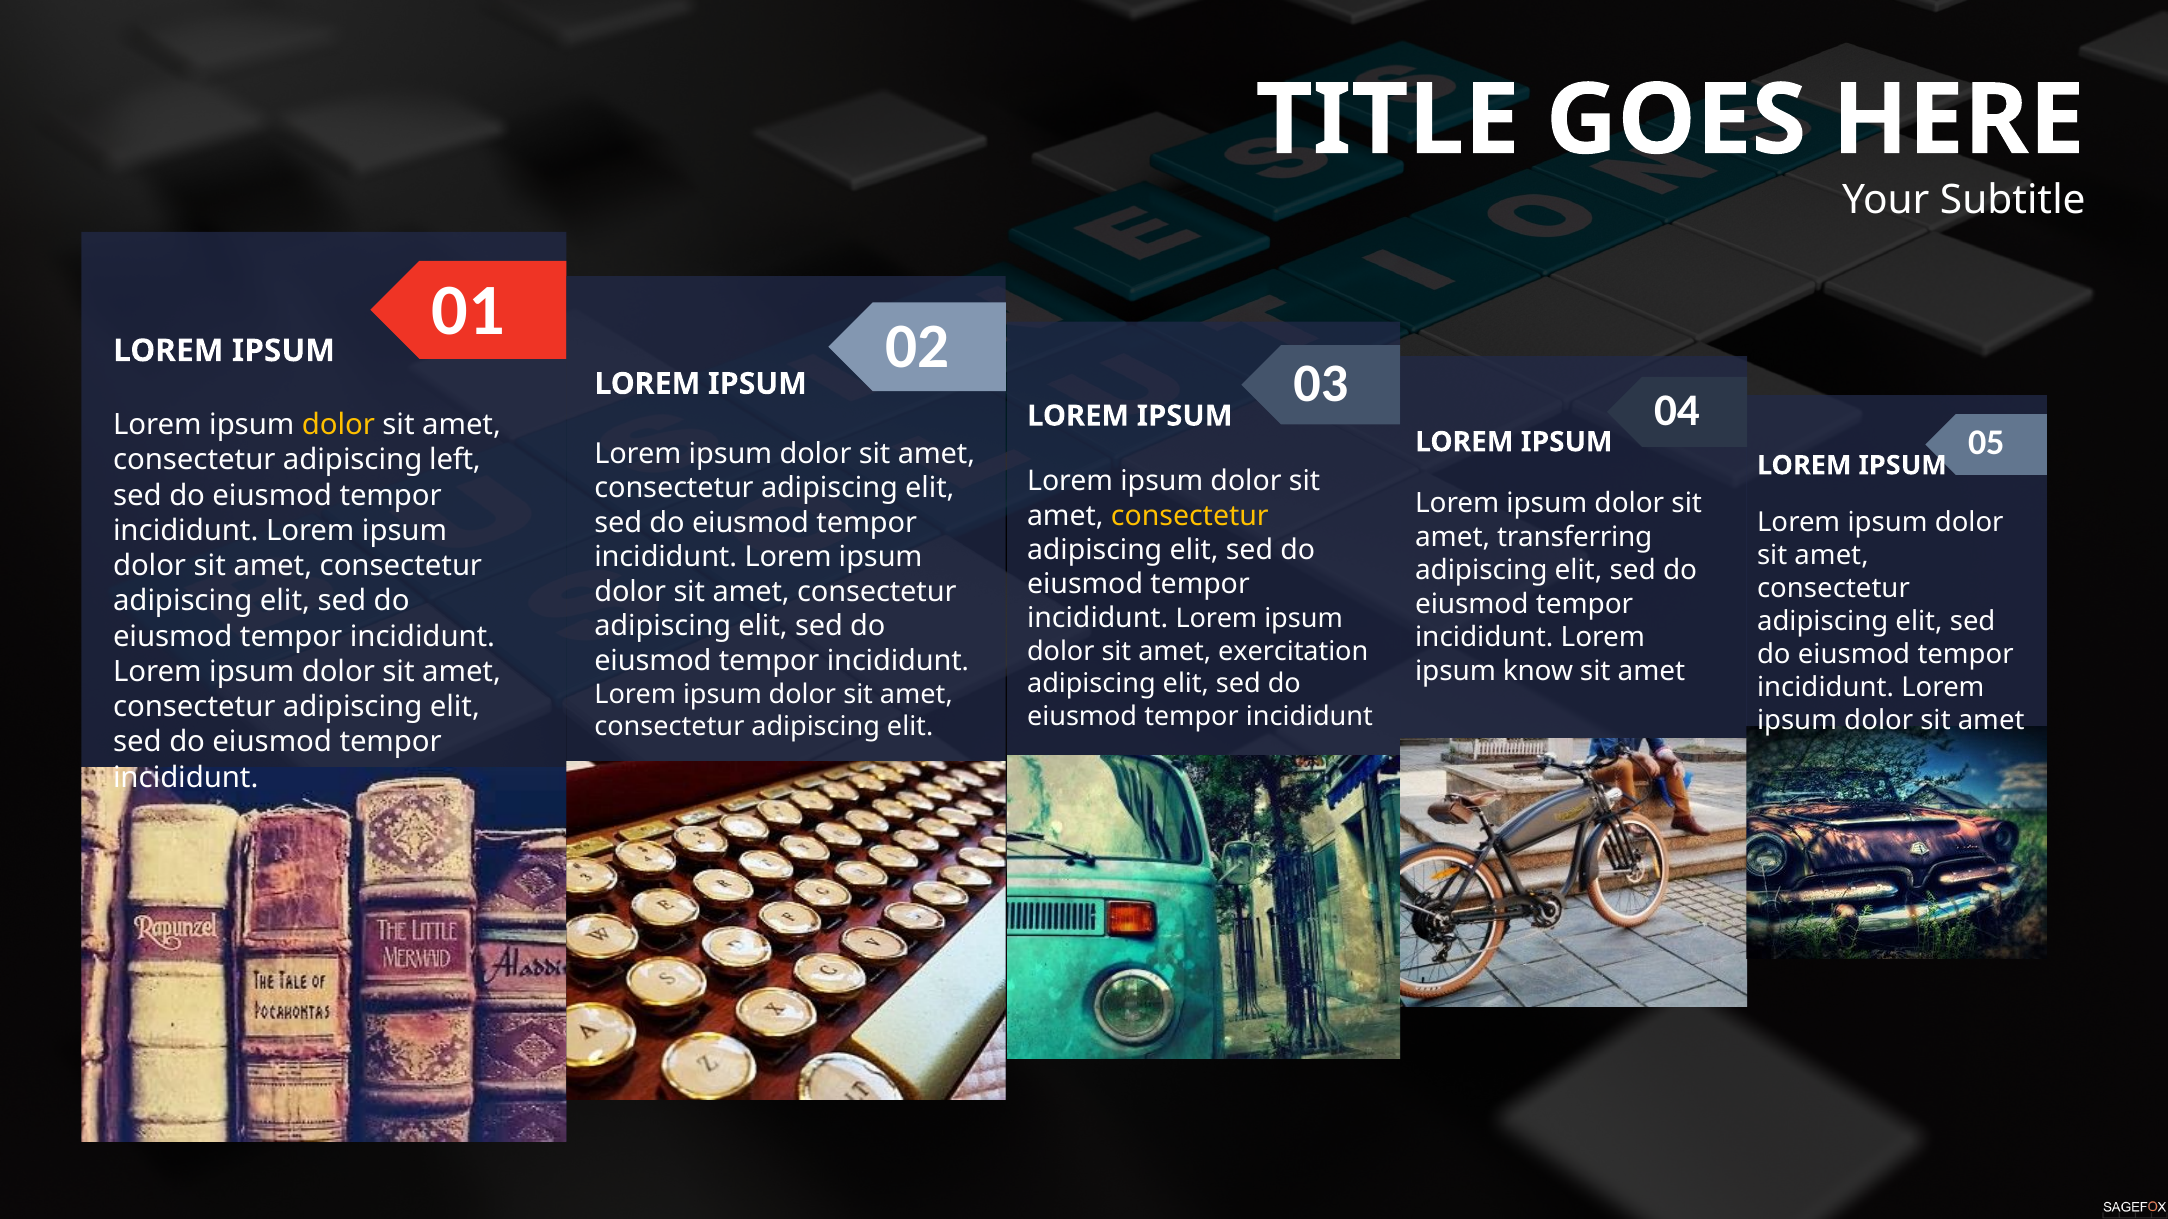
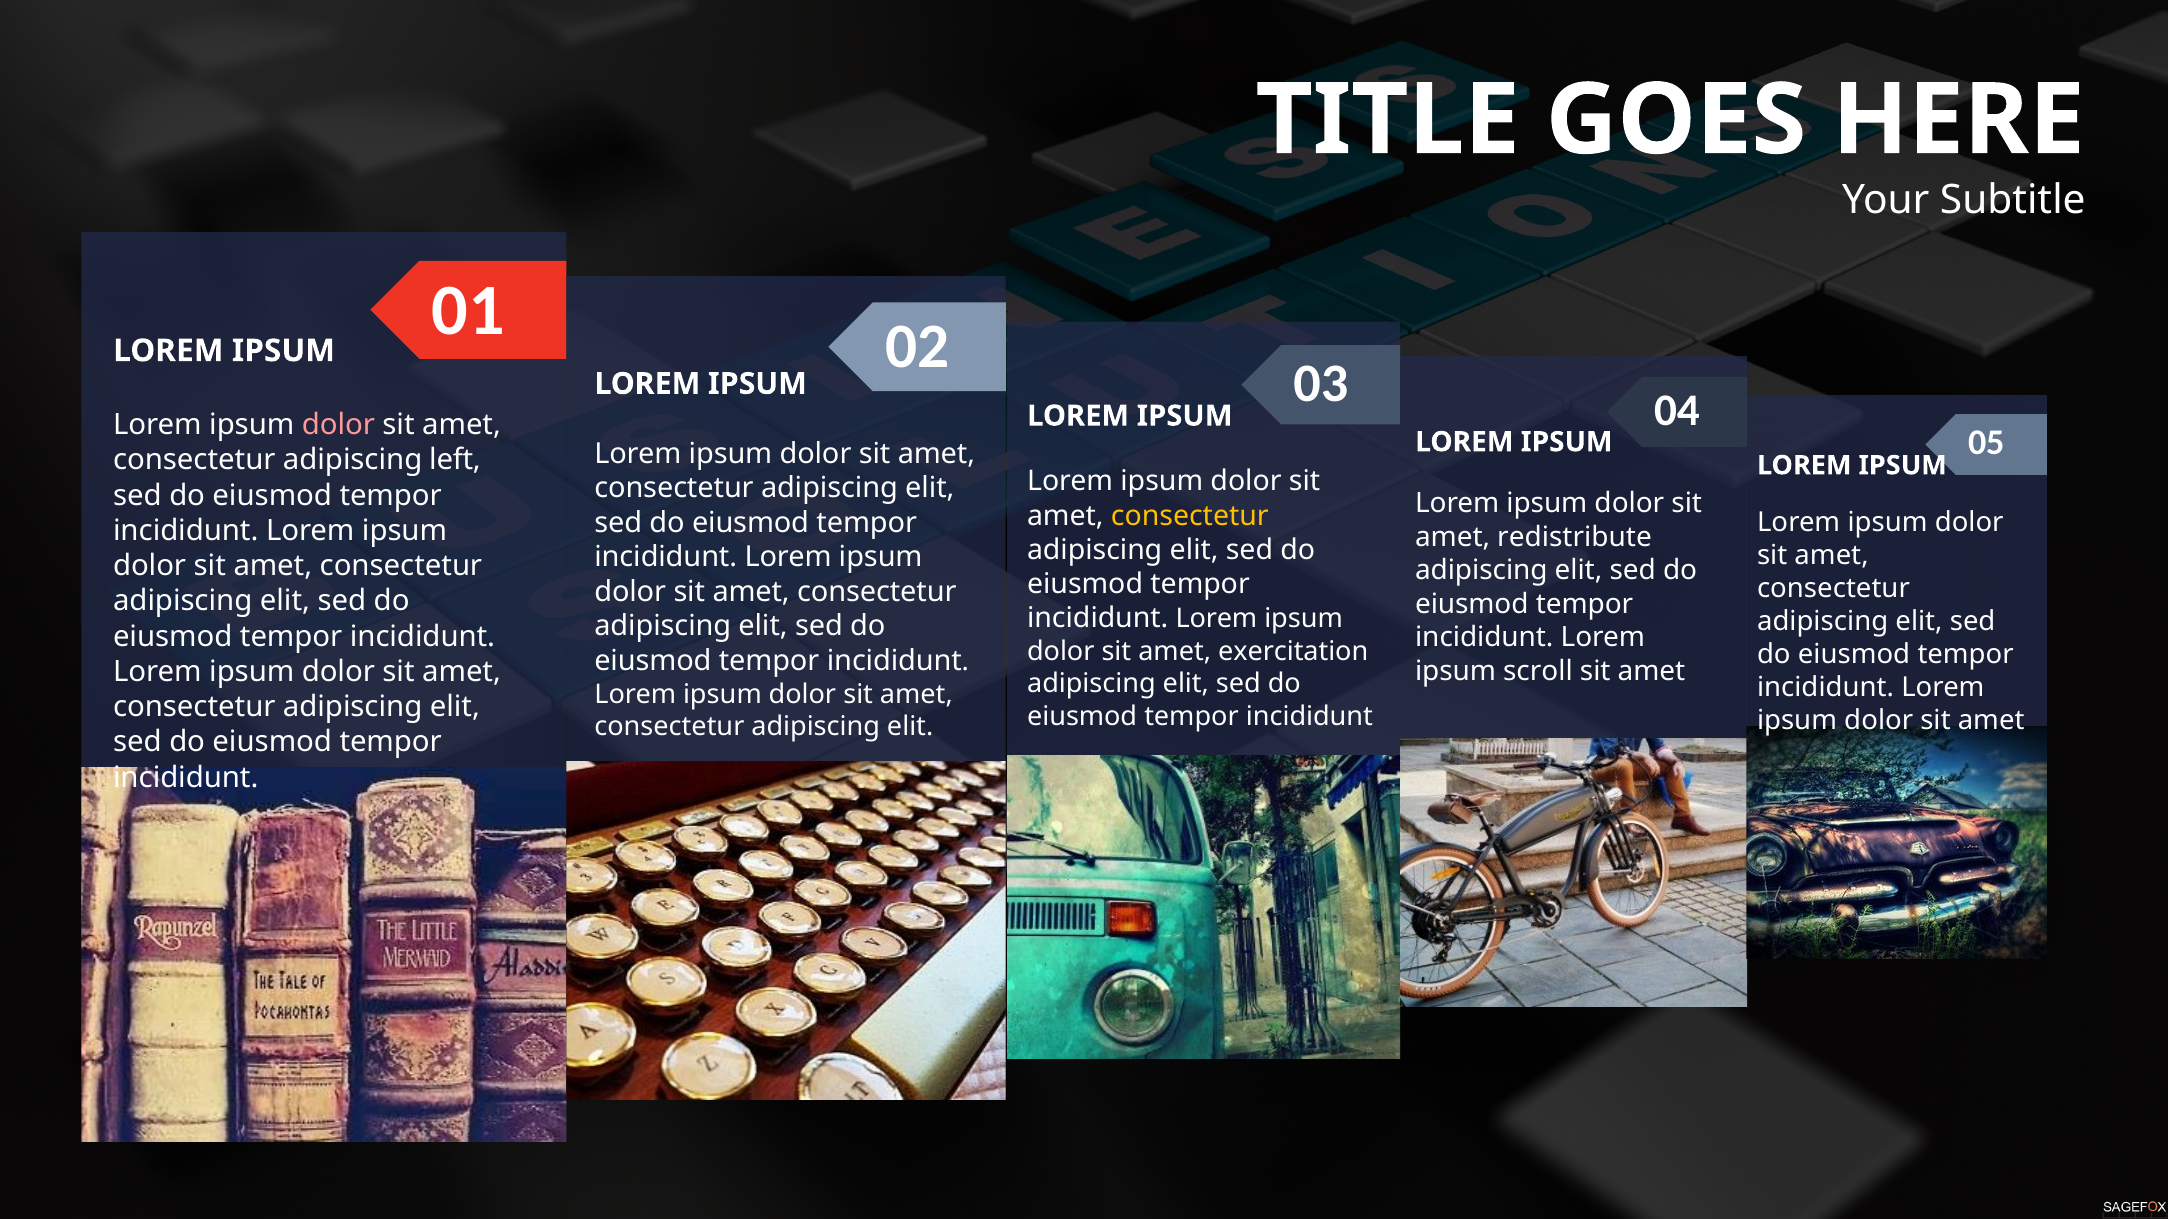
dolor colour: yellow -> pink (338, 425)
transferring: transferring -> redistribute (1574, 537)
know: know -> scroll (1538, 671)
